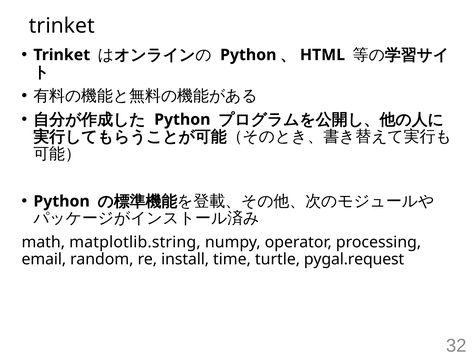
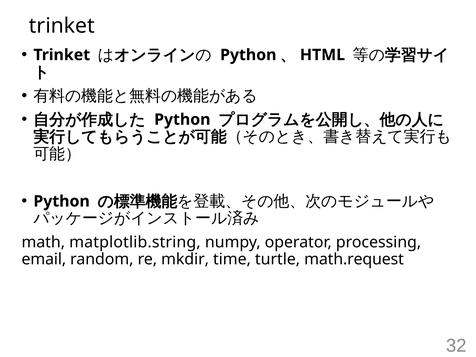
install: install -> mkdir (185, 259)
pygal.request: pygal.request -> math.request (354, 259)
